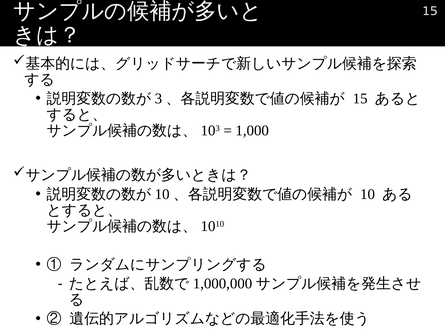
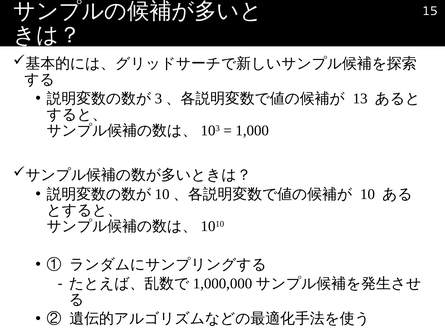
15: 15 -> 13 (360, 99)
